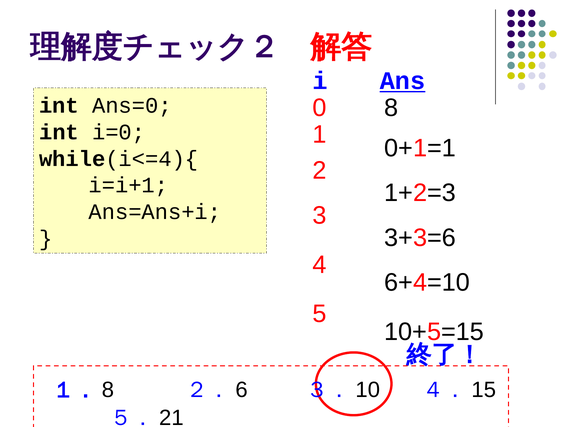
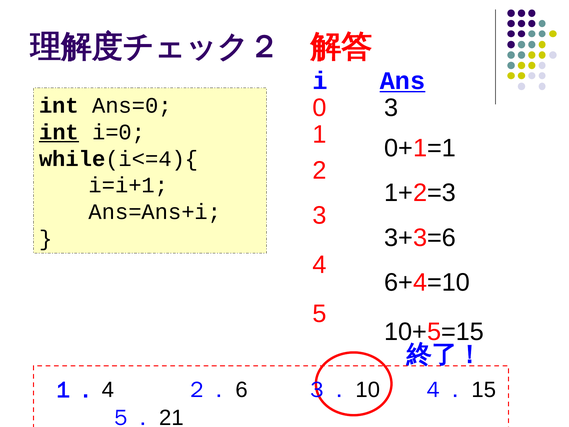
0 8: 8 -> 3 (391, 108)
int underline: none -> present (59, 132)
8: 8 -> 4 (108, 390)
